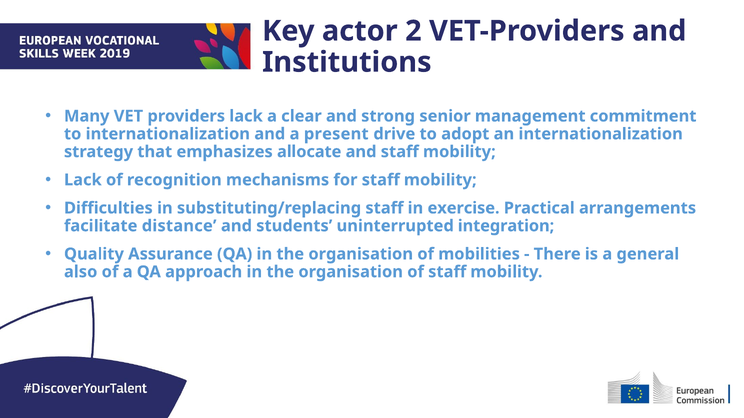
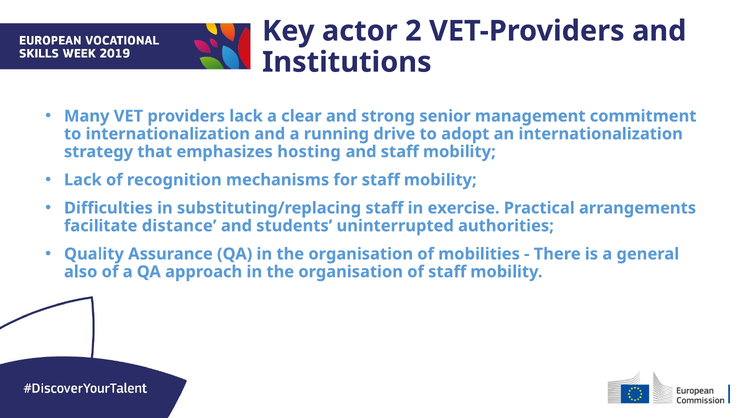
present: present -> running (336, 134)
allocate: allocate -> hosting (309, 152)
integration: integration -> authorities (506, 226)
